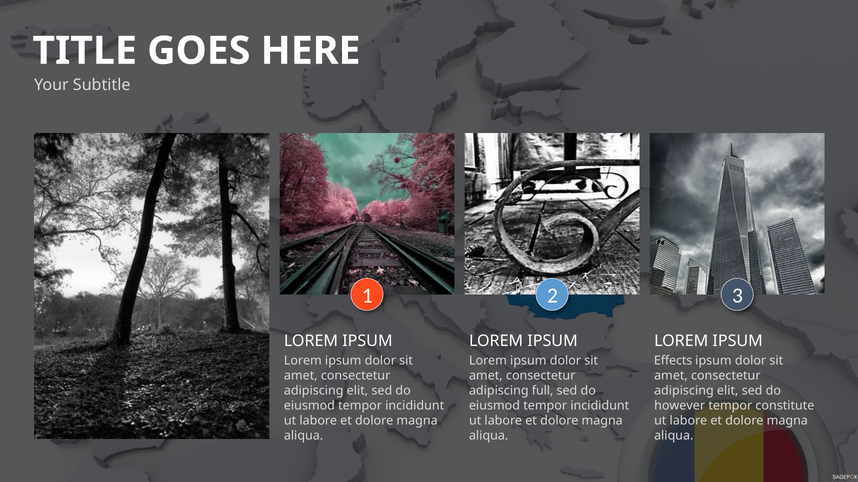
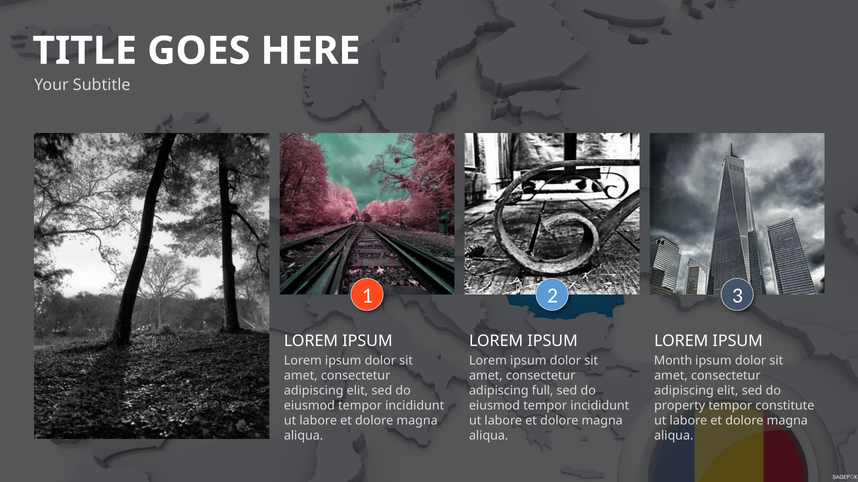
Effects: Effects -> Month (673, 361)
however: however -> property (680, 406)
